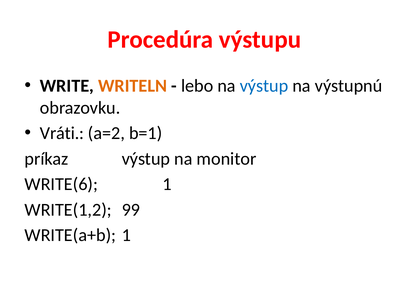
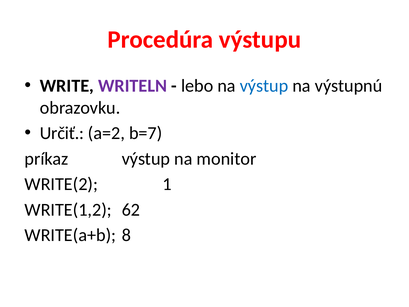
WRITELN colour: orange -> purple (133, 86)
Vráti: Vráti -> Určiť (62, 133)
b=1: b=1 -> b=7 (146, 133)
WRITE(6: WRITE(6 -> WRITE(2 (61, 184)
99: 99 -> 62 (131, 210)
WRITE(a+b 1: 1 -> 8 (126, 235)
